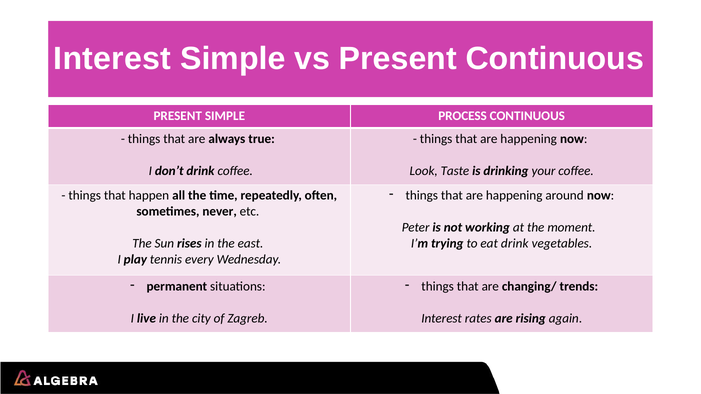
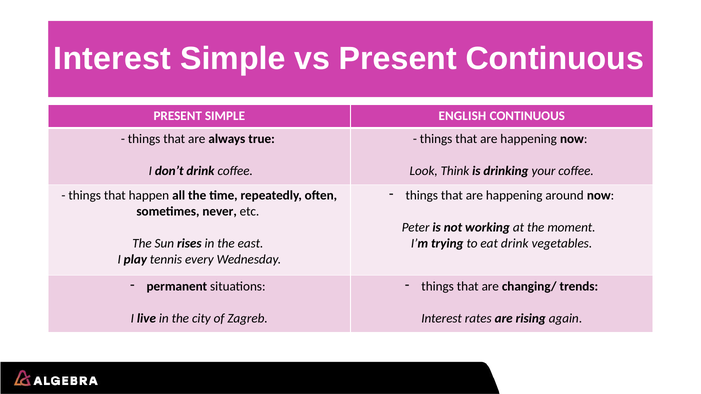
PROCESS: PROCESS -> ENGLISH (462, 116)
Taste: Taste -> Think (455, 171)
